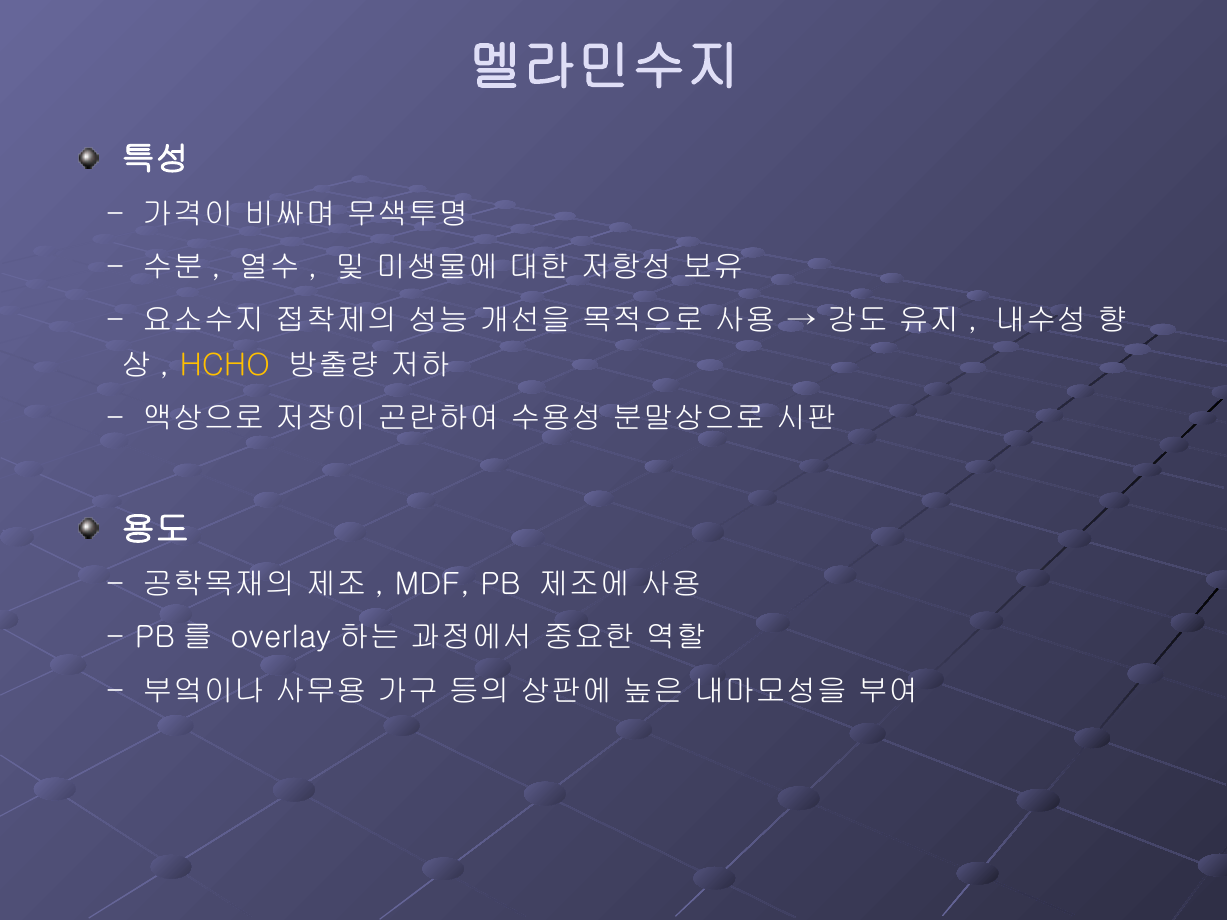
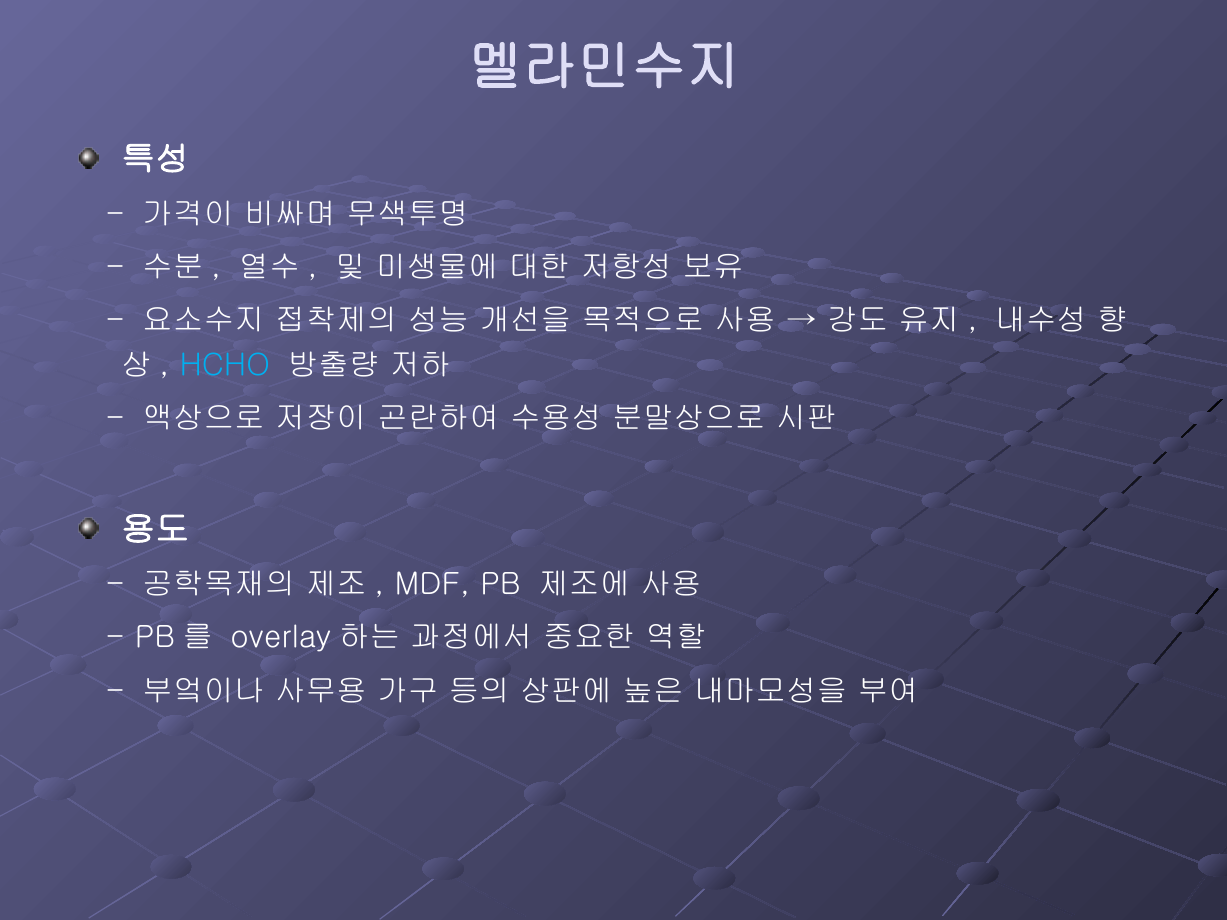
HCHO colour: yellow -> light blue (225, 365)
